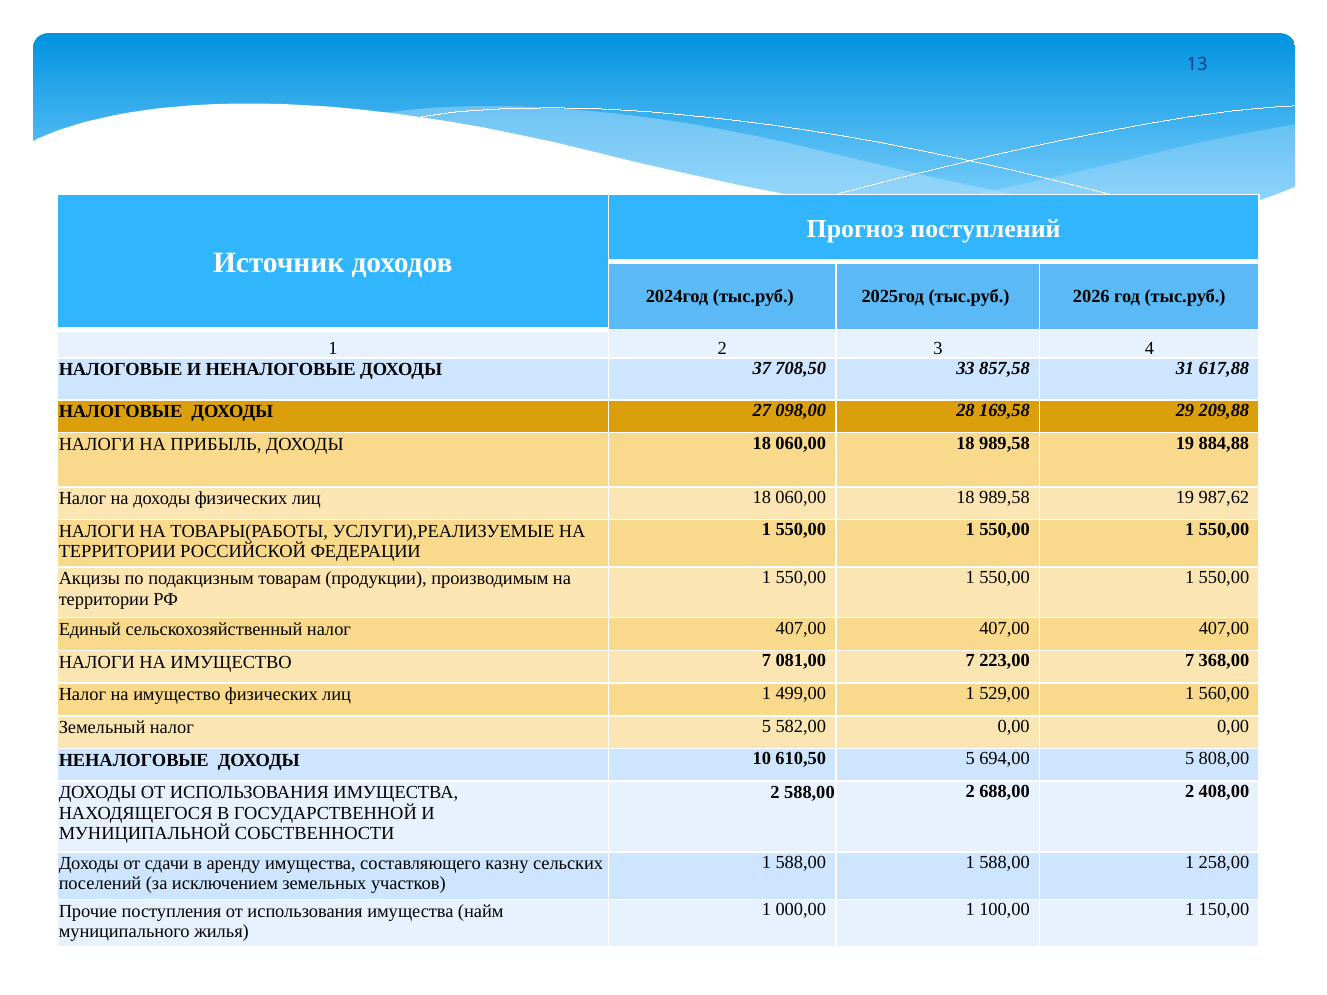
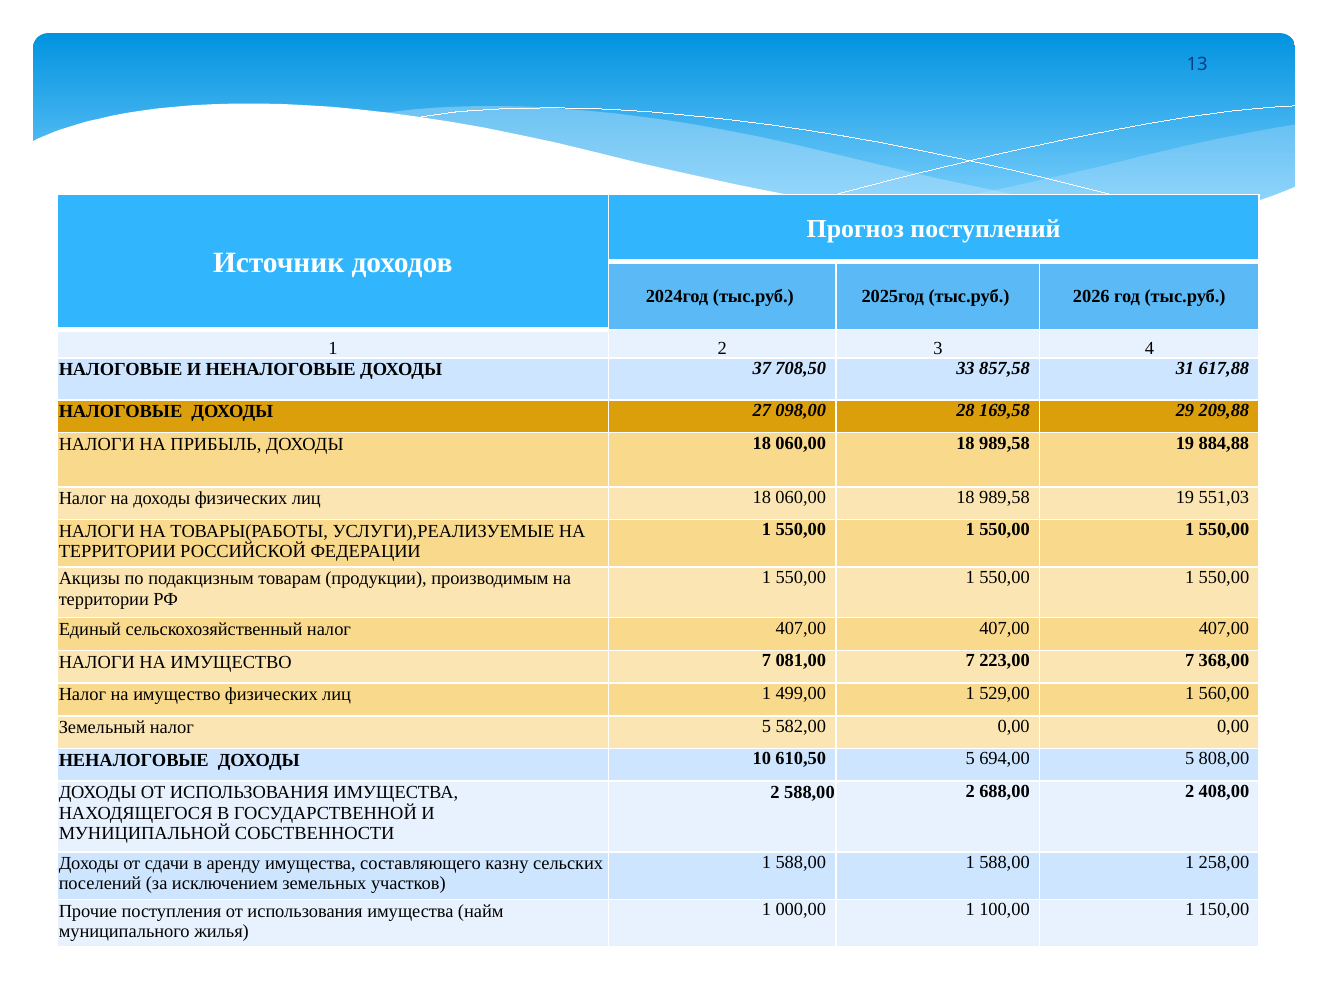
987,62: 987,62 -> 551,03 (1224, 497)
